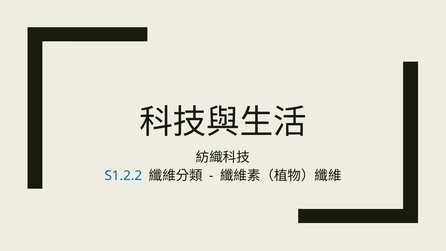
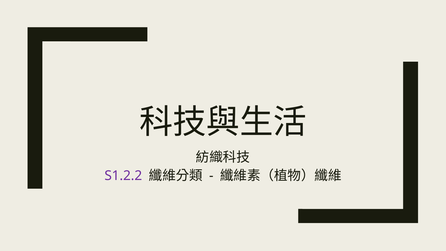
S1.2.2 colour: blue -> purple (123, 175)
